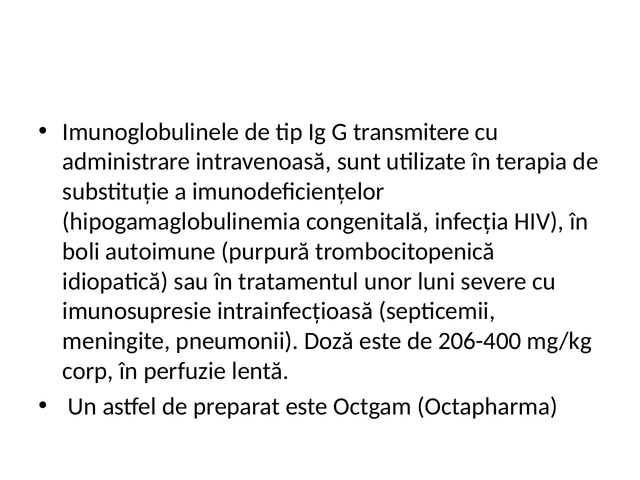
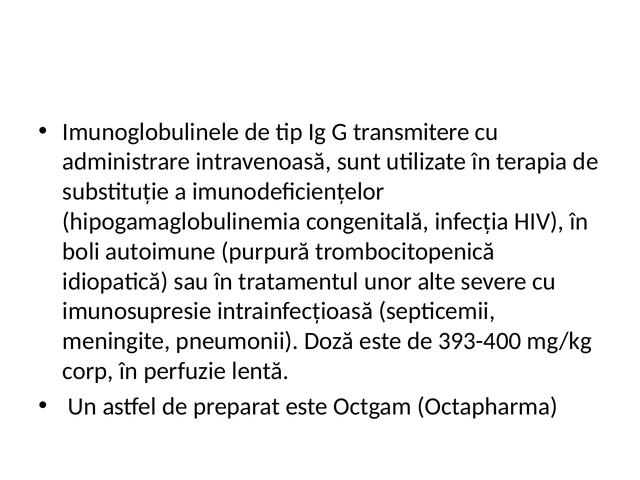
luni: luni -> alte (437, 281)
206-400: 206-400 -> 393-400 (480, 341)
